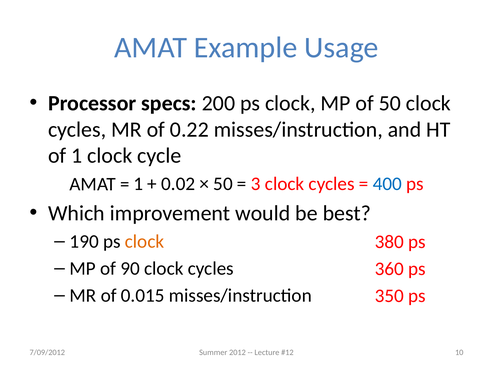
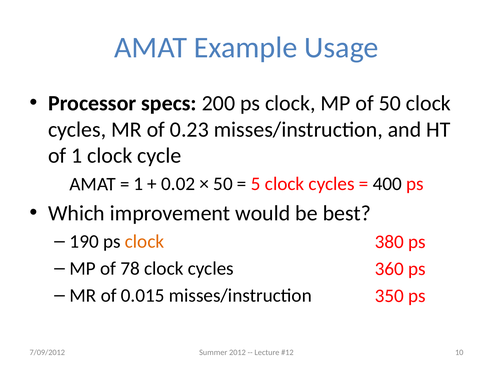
0.22: 0.22 -> 0.23 (189, 130)
3: 3 -> 5 (256, 184)
400 colour: blue -> black (387, 184)
90: 90 -> 78 (130, 269)
